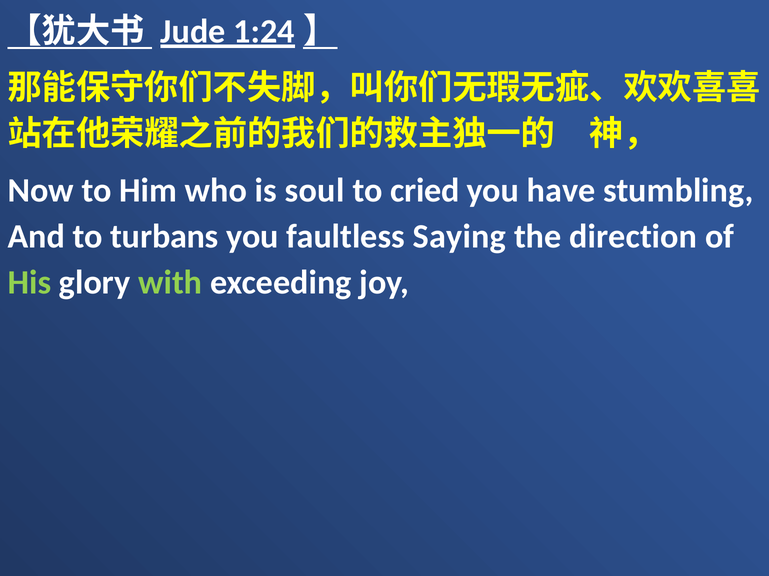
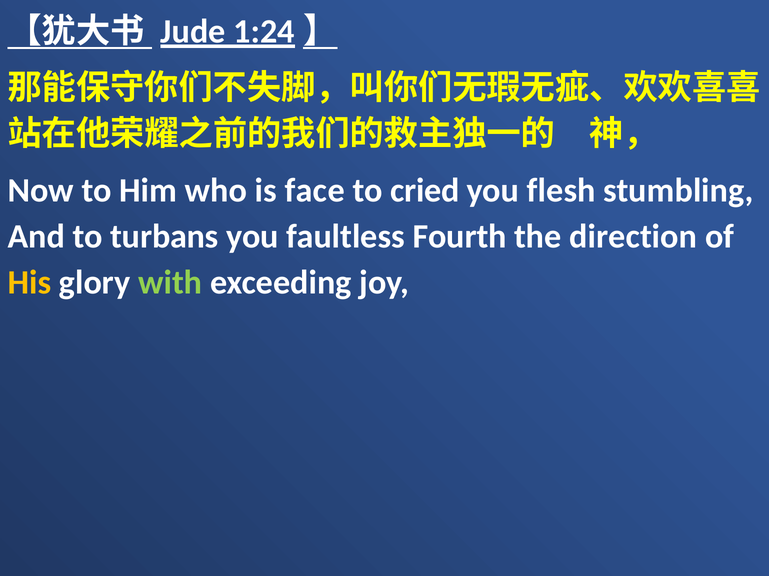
soul: soul -> face (315, 191)
have: have -> flesh (561, 191)
Saying: Saying -> Fourth (460, 237)
His colour: light green -> yellow (29, 283)
